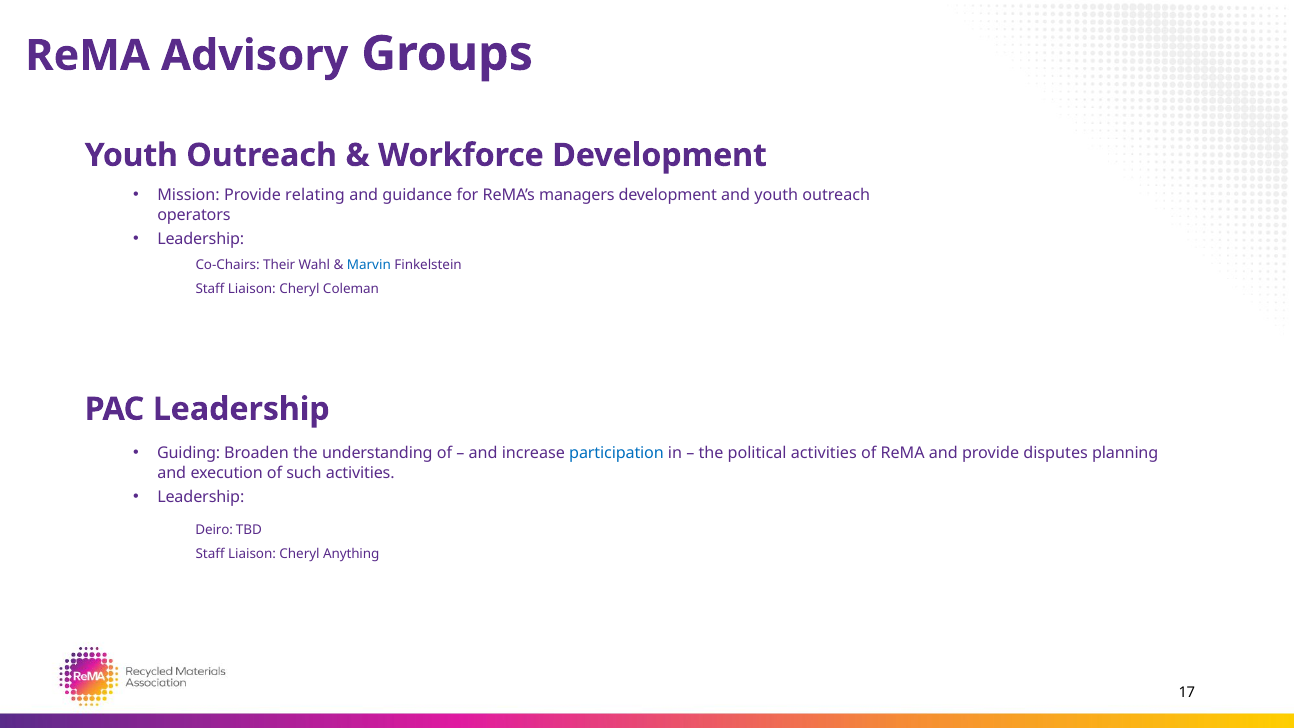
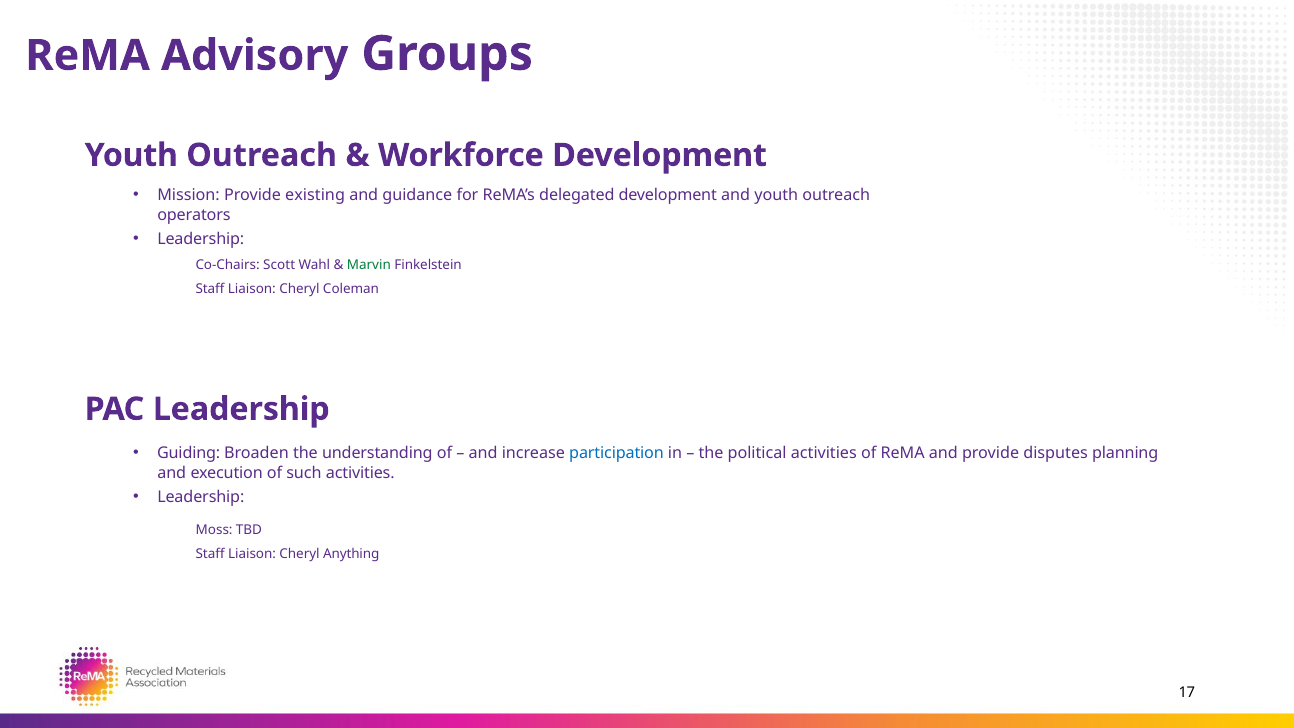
relating: relating -> existing (315, 195)
managers: managers -> delegated (577, 195)
Their: Their -> Scott (279, 265)
Marvin colour: blue -> green (369, 265)
Deiro: Deiro -> Moss (214, 530)
